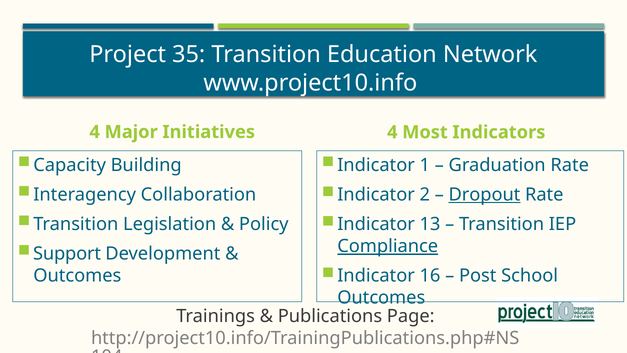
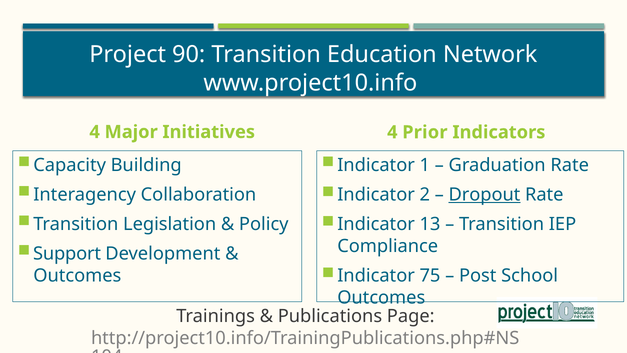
35: 35 -> 90 (189, 55)
Most: Most -> Prior (425, 132)
Compliance underline: present -> none (388, 246)
16: 16 -> 75 (430, 276)
